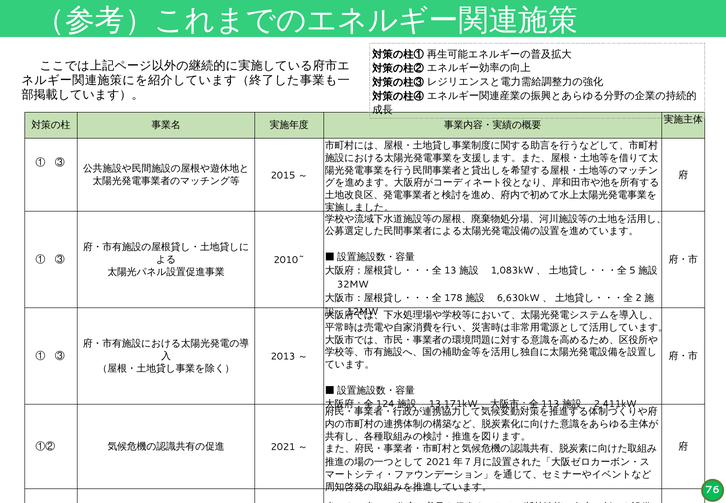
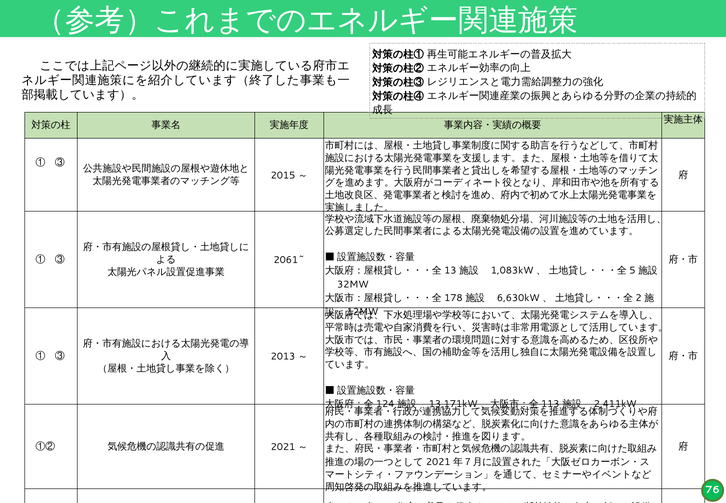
2010~: 2010~ -> 2061~ (289, 260)
